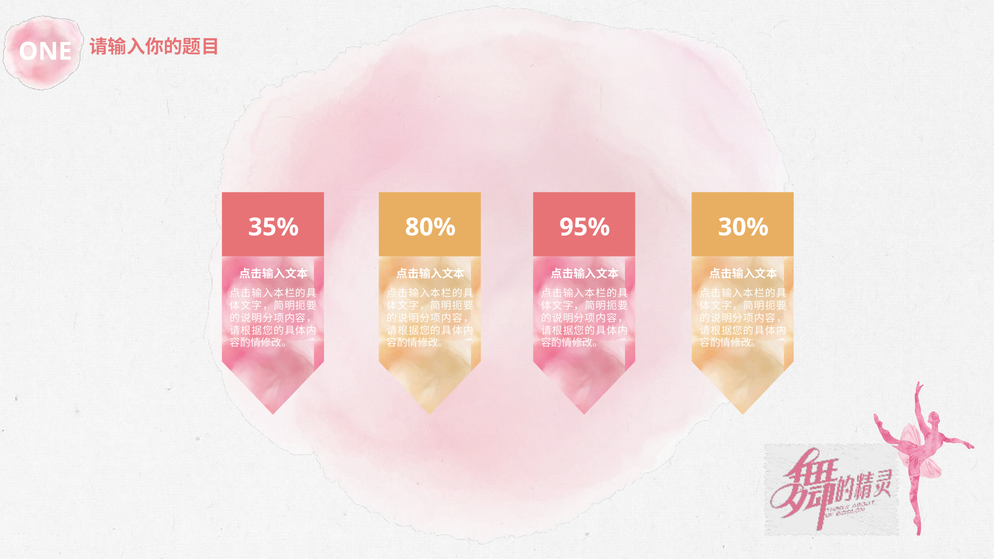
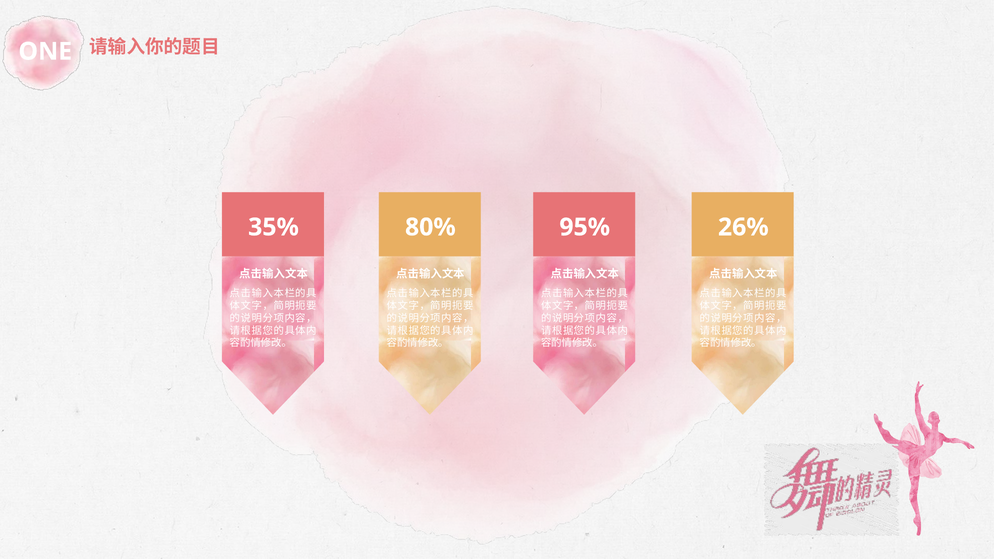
30%: 30% -> 26% (743, 227)
